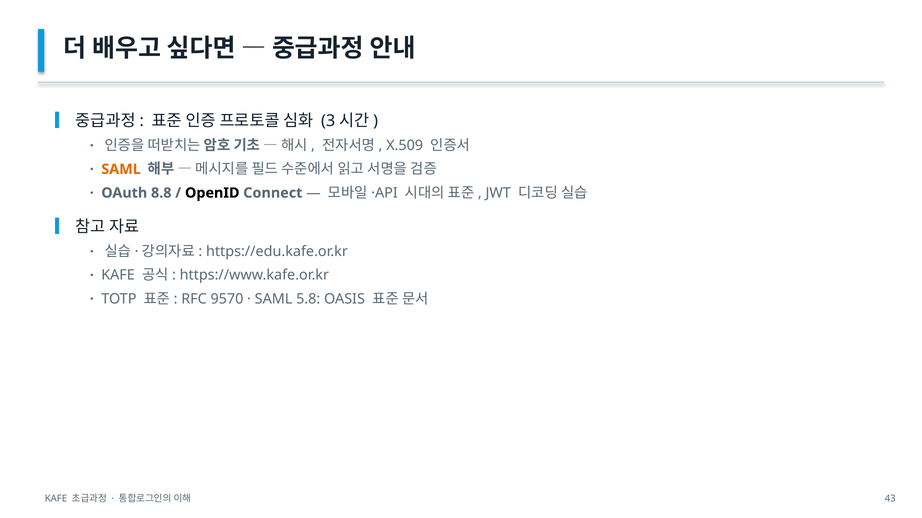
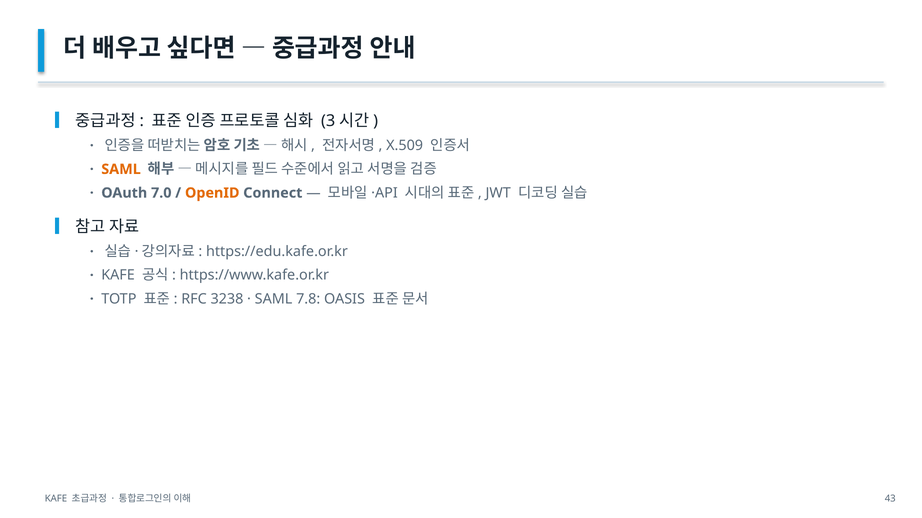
8.8: 8.8 -> 7.0 (161, 193)
OpenID colour: black -> orange (212, 193)
9570: 9570 -> 3238 (227, 299)
5.8: 5.8 -> 7.8 (308, 299)
